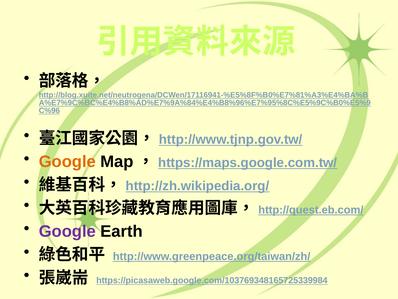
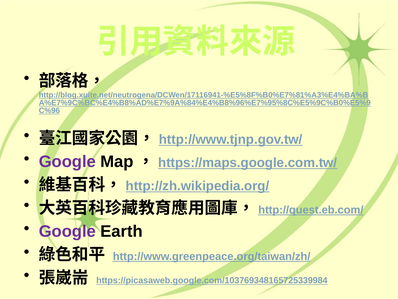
Google colour: orange -> purple (67, 161)
